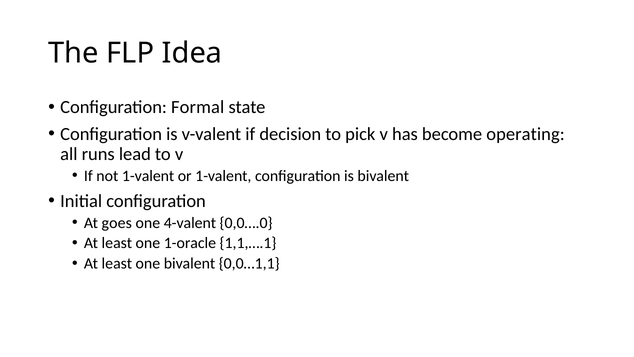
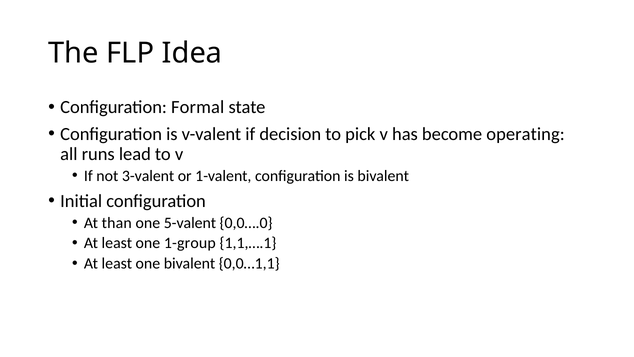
not 1-valent: 1-valent -> 3-valent (148, 176)
goes: goes -> than (117, 223)
4-valent: 4-valent -> 5-valent (190, 223)
1-oracle: 1-oracle -> 1-group (190, 243)
